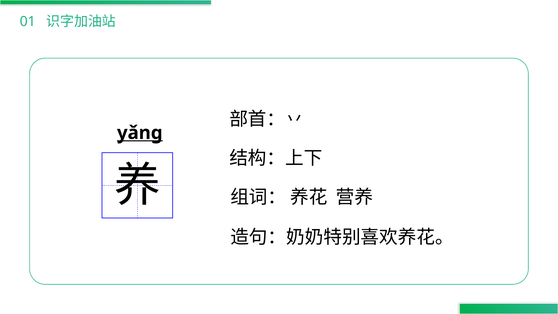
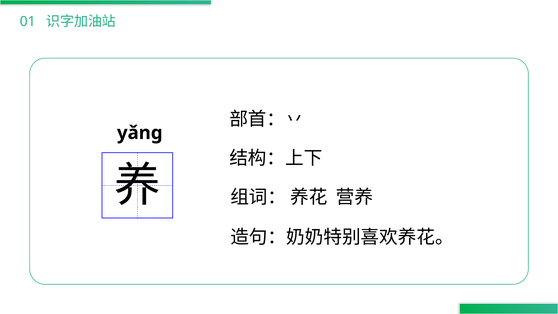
yǎng underline: present -> none (140, 133)
